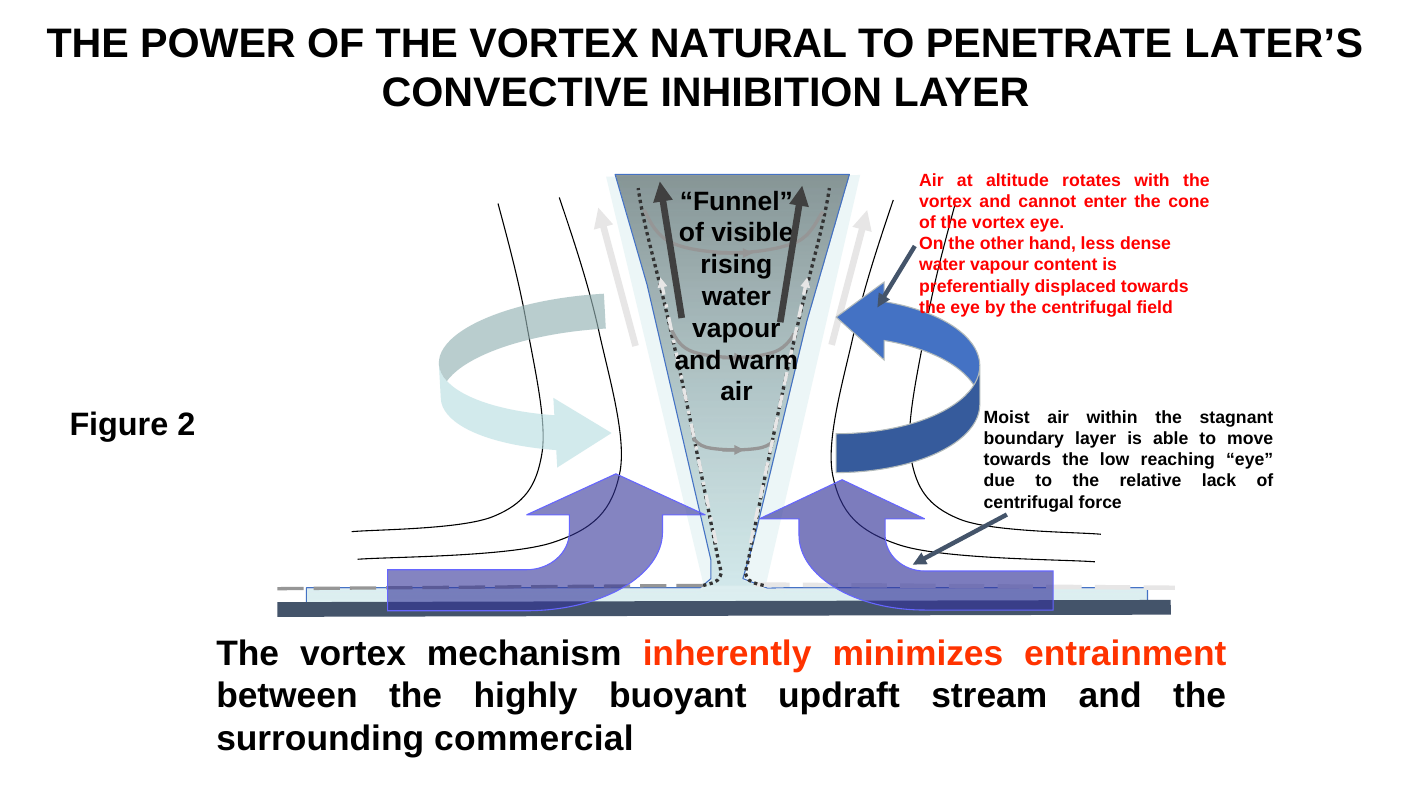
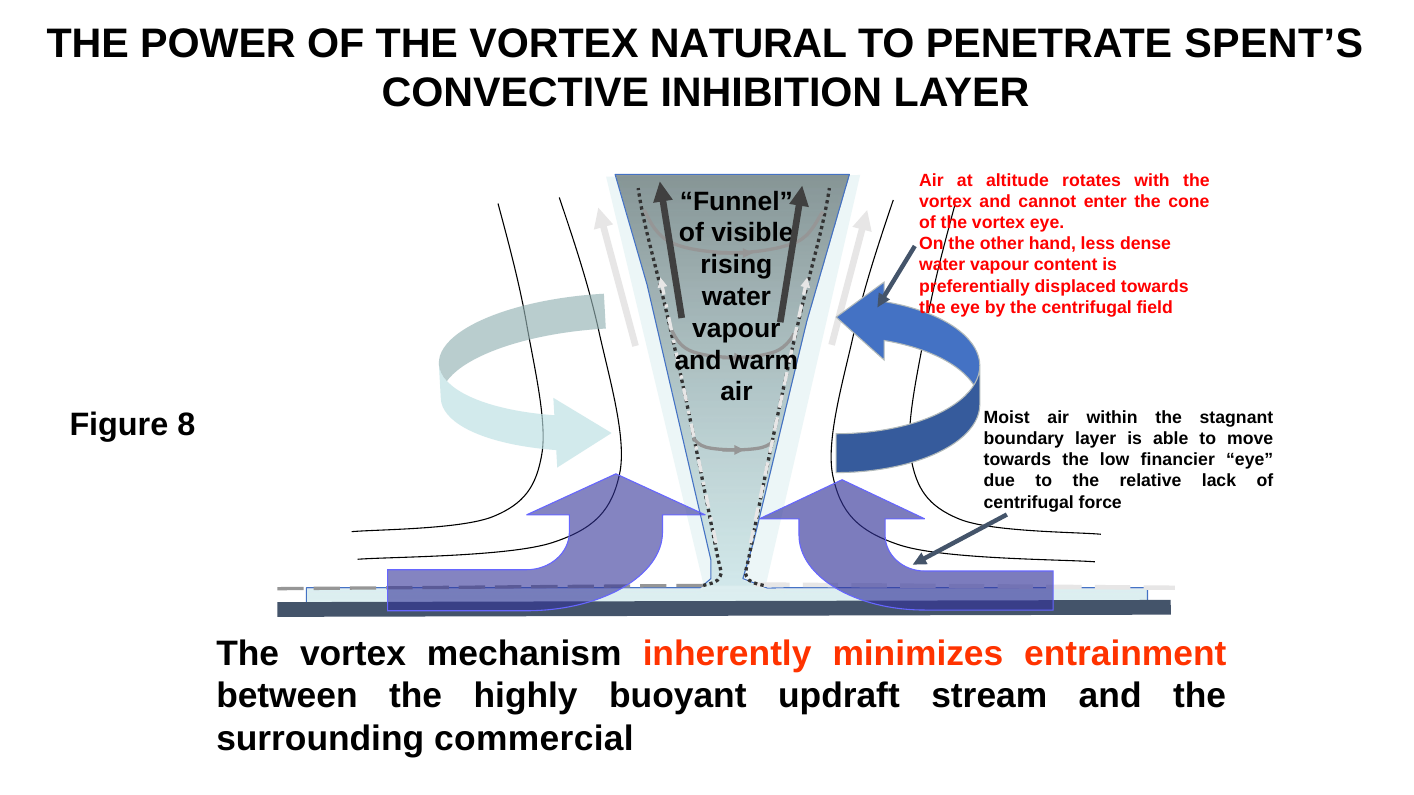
LATER’S: LATER’S -> SPENT’S (1274, 43)
2: 2 -> 8 (186, 425)
reaching: reaching -> financier (1178, 460)
